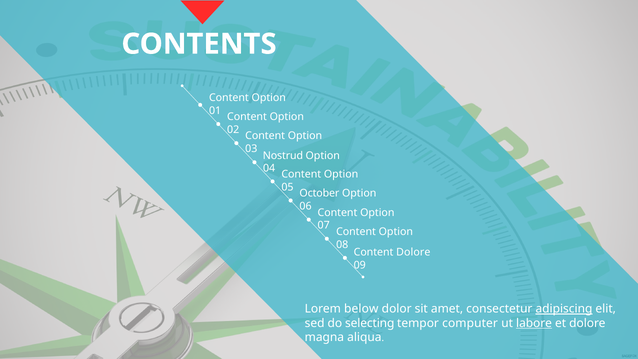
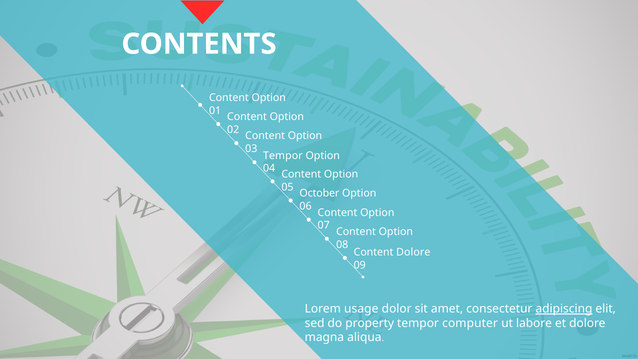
Nostrud: Nostrud -> Tempor (283, 156)
below: below -> usage (361, 309)
selecting: selecting -> property (370, 323)
labore underline: present -> none (534, 323)
